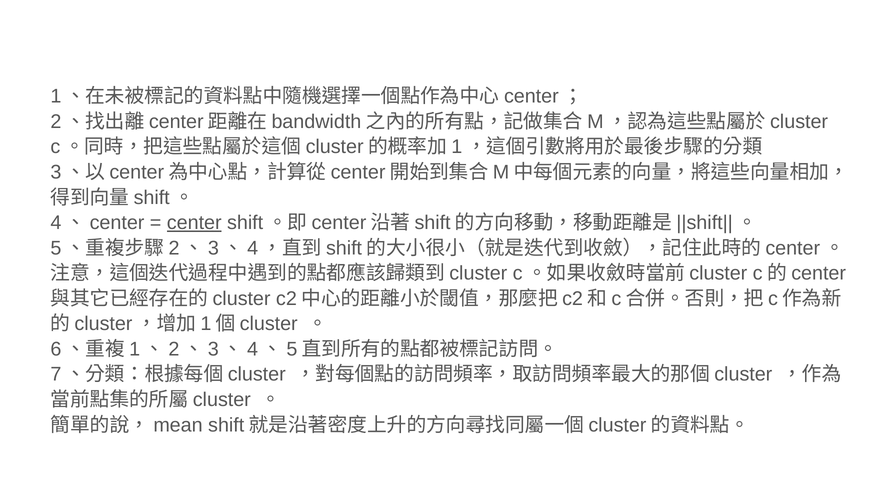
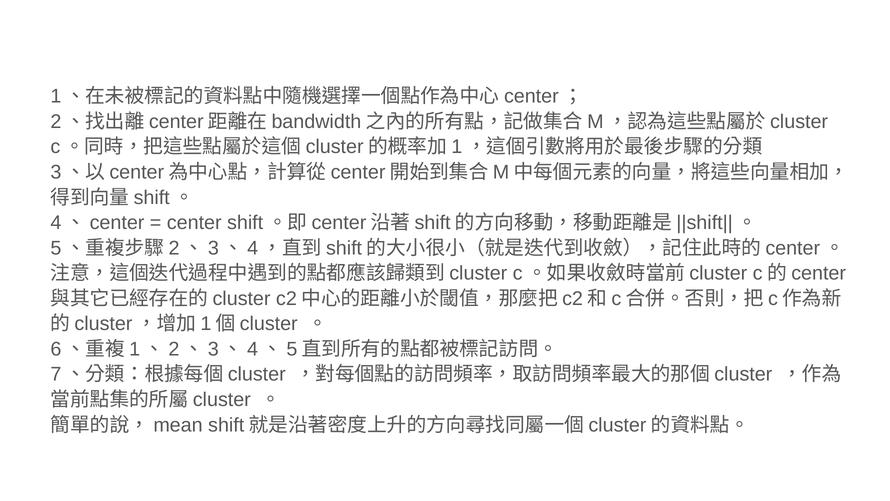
center underline: present -> none (194, 223)
